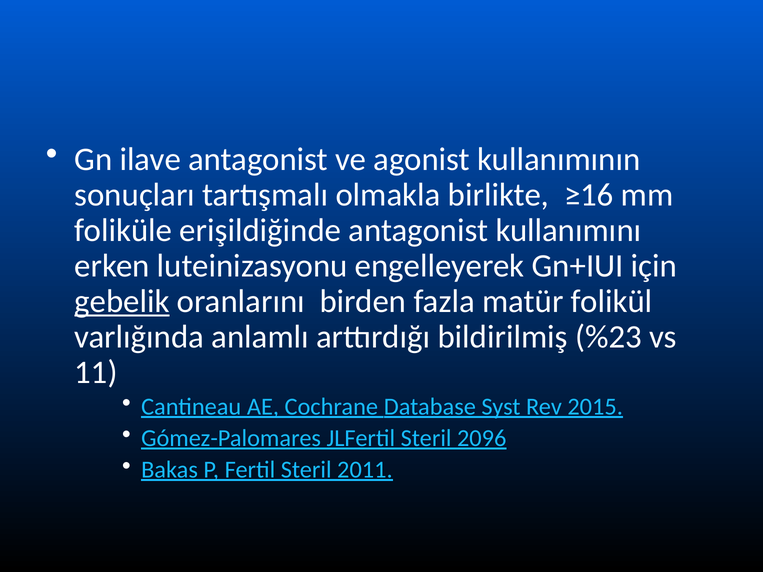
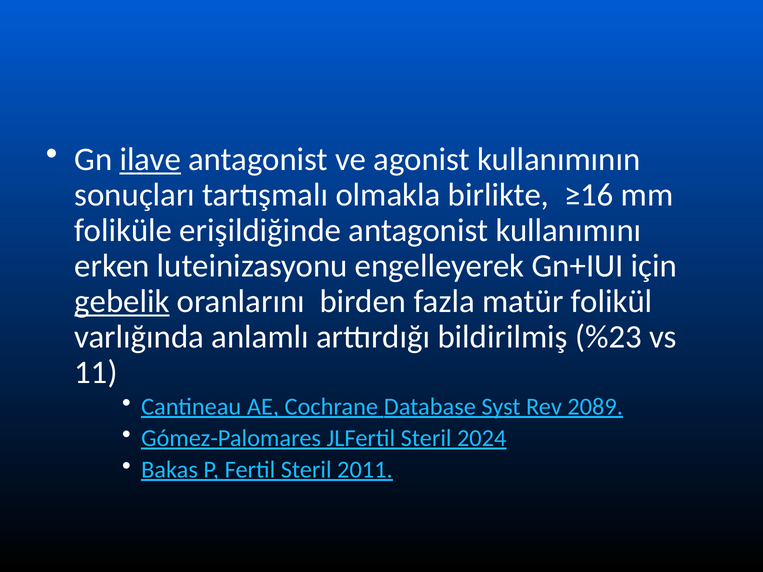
ilave underline: none -> present (150, 159)
2015: 2015 -> 2089 (595, 407)
2096: 2096 -> 2024 (482, 438)
